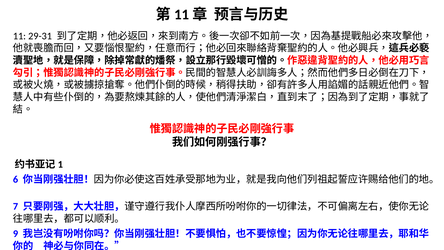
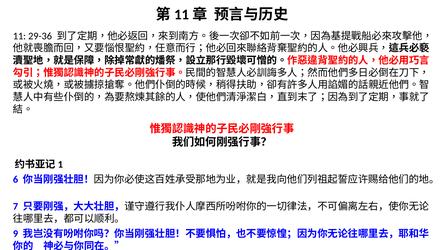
29-31: 29-31 -> 29-36 (40, 36)
